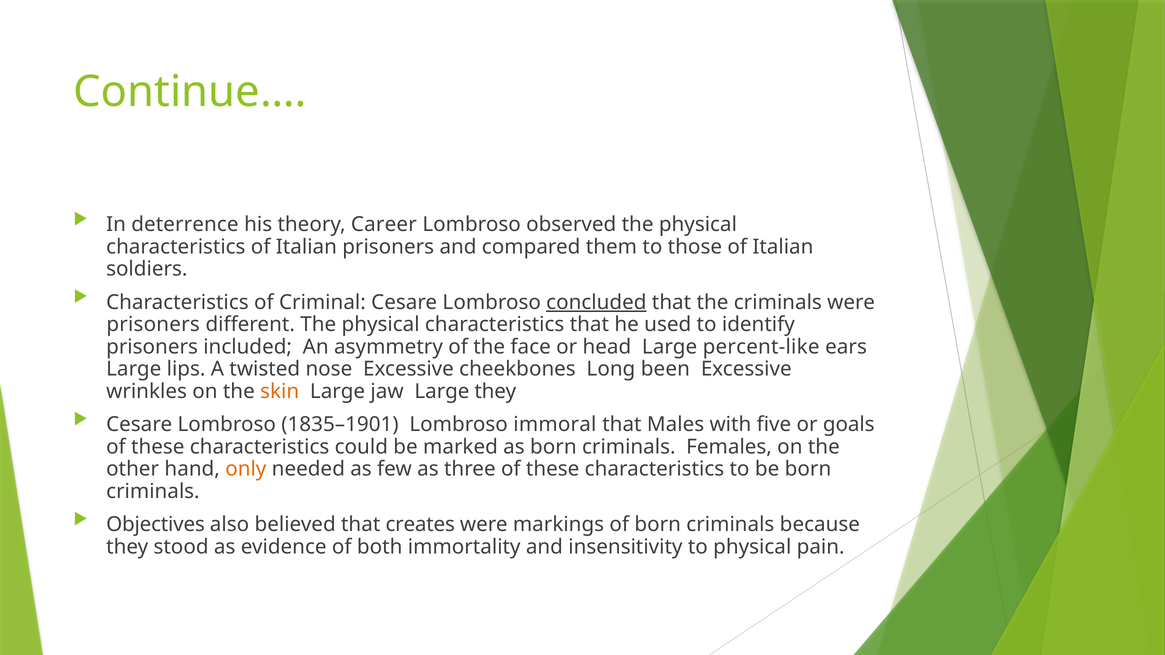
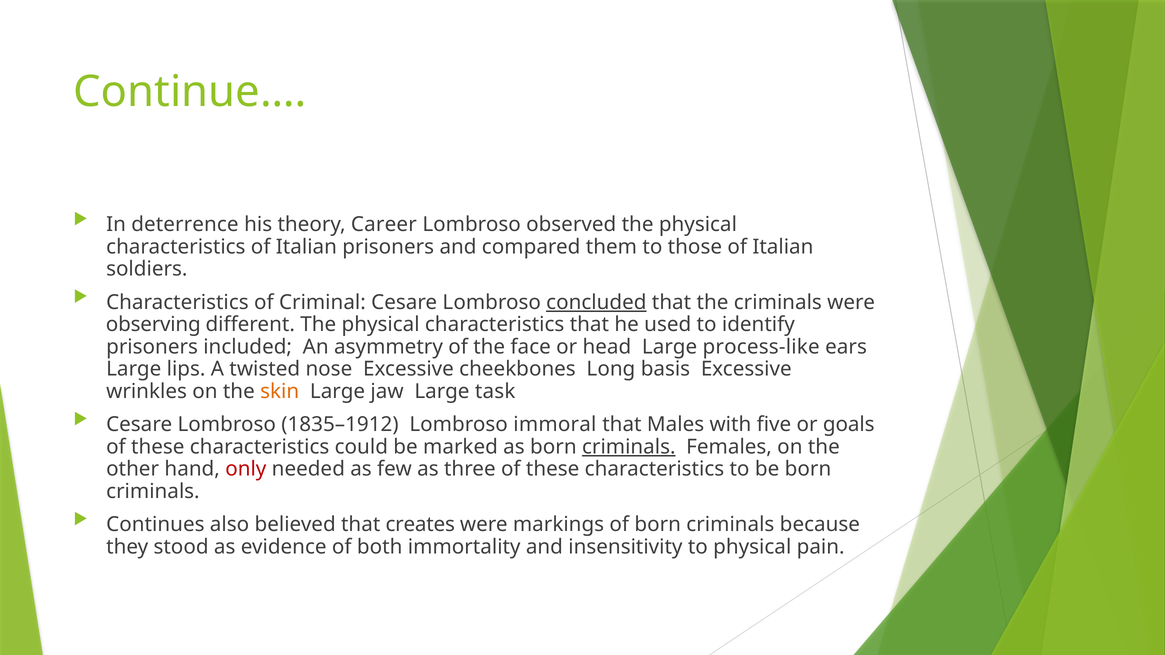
prisoners: prisoners -> observing (153, 325)
percent-like: percent-like -> process-like (761, 347)
been: been -> basis (665, 369)
Large they: they -> task (495, 392)
1835–1901: 1835–1901 -> 1835–1912 (340, 425)
criminals underline: none -> present (629, 447)
only colour: orange -> red (246, 469)
Objectives: Objectives -> Continues (155, 525)
